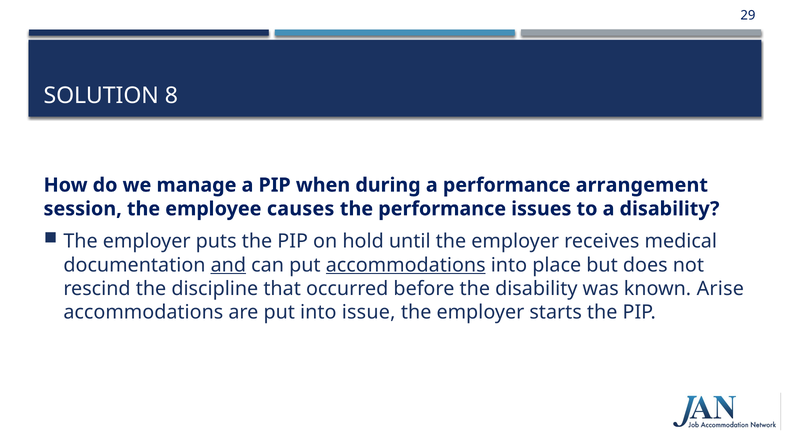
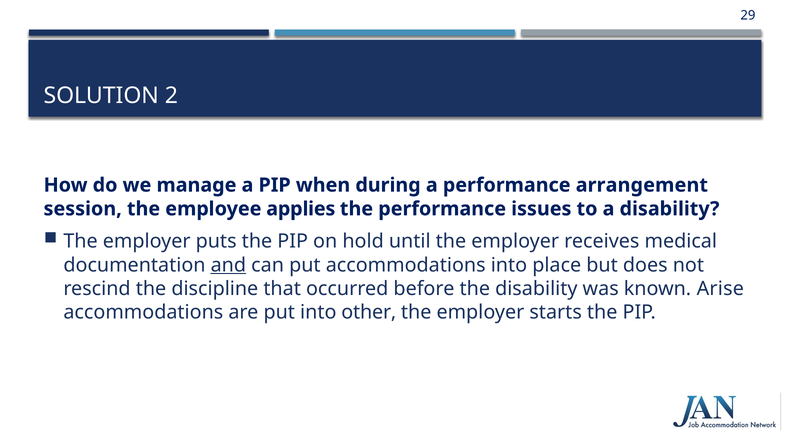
8: 8 -> 2 (171, 96)
causes: causes -> applies (301, 209)
accommodations underline: present -> none (406, 265)
issue: issue -> other (369, 313)
